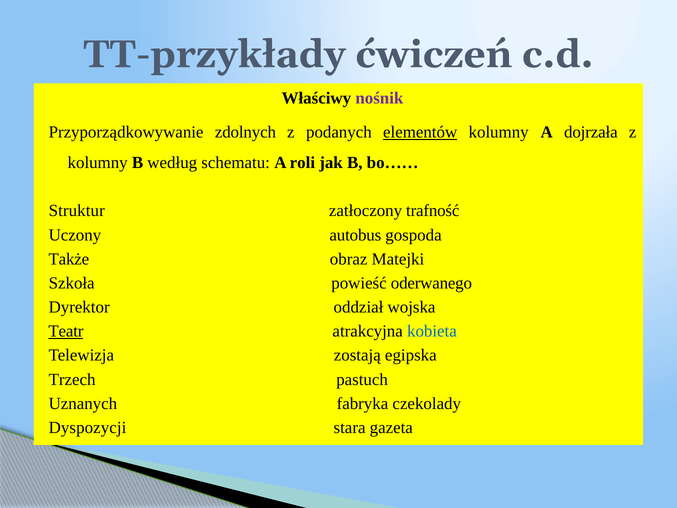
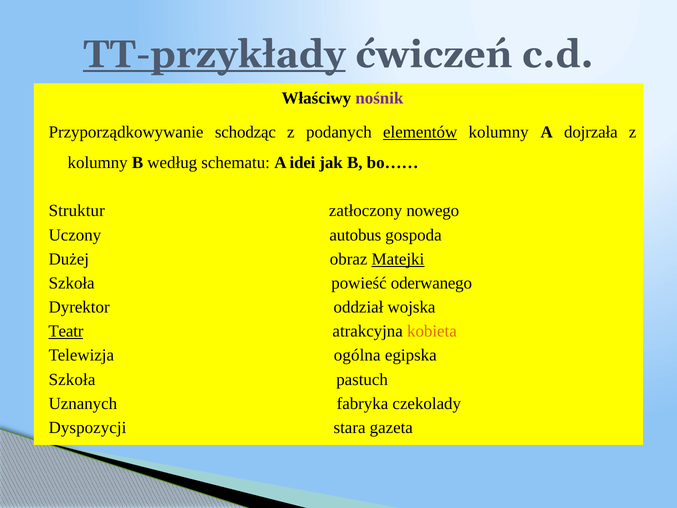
TT-przykłady underline: none -> present (214, 54)
zdolnych: zdolnych -> schodząc (245, 132)
roli: roli -> idei (303, 163)
trafność: trafność -> nowego (433, 211)
Także: Także -> Dużej (69, 259)
Matejki underline: none -> present (398, 259)
kobieta colour: blue -> orange (432, 331)
zostają: zostają -> ogólna (357, 355)
Trzech: Trzech -> Szkoła (72, 379)
